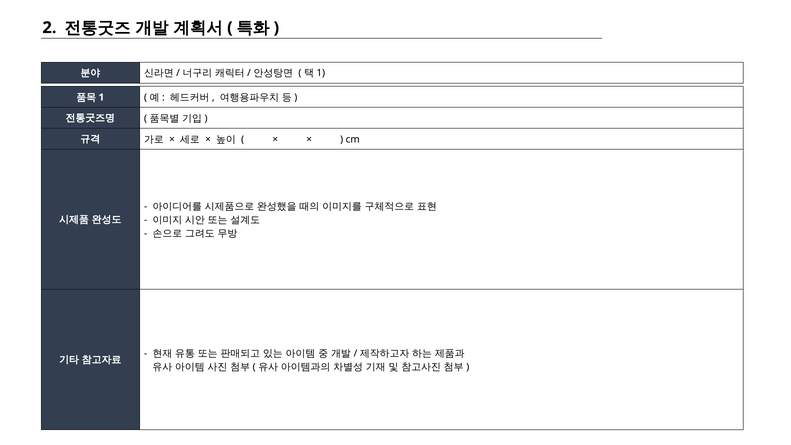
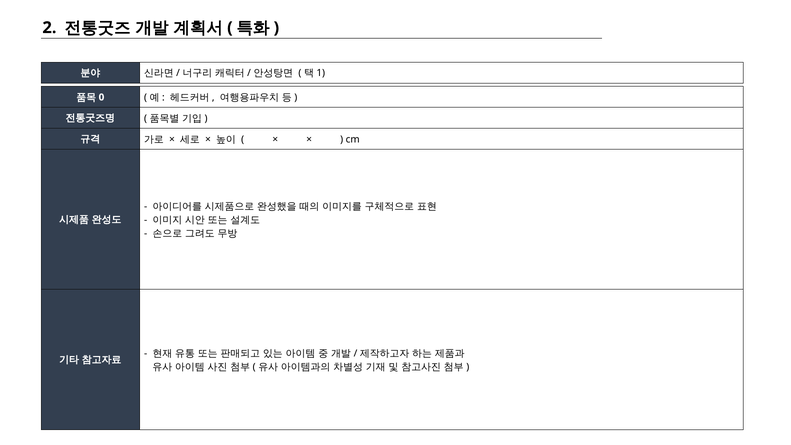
1: 1 -> 0 (101, 97)
